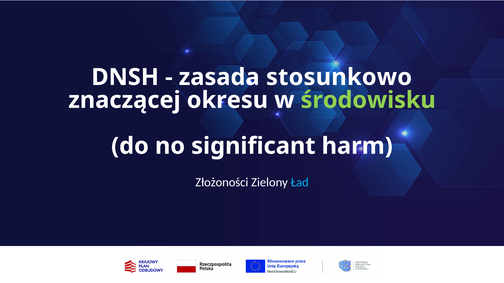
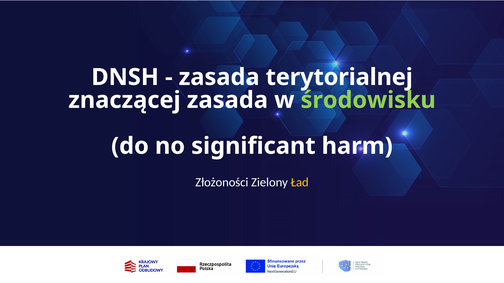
stosunkowo: stosunkowo -> terytorialnej (339, 77)
znaczącej okresu: okresu -> zasada (227, 100)
Ład colour: light blue -> yellow (300, 183)
